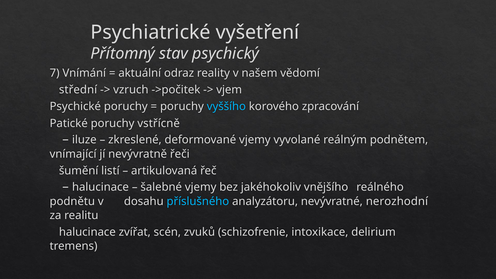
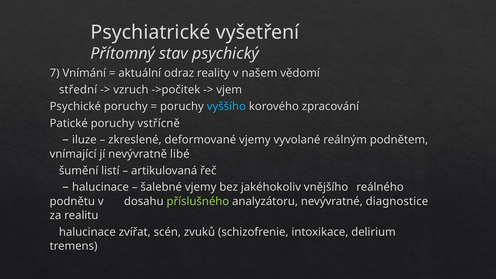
řeči: řeči -> libé (180, 154)
příslušného colour: light blue -> light green (198, 201)
nerozhodní: nerozhodní -> diagnostice (397, 201)
